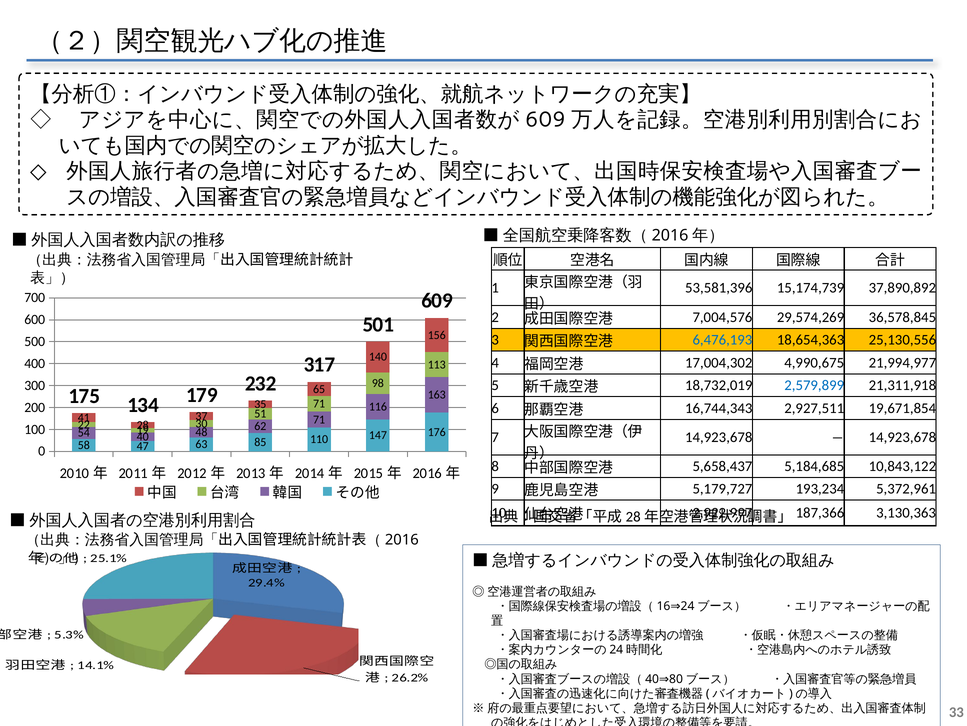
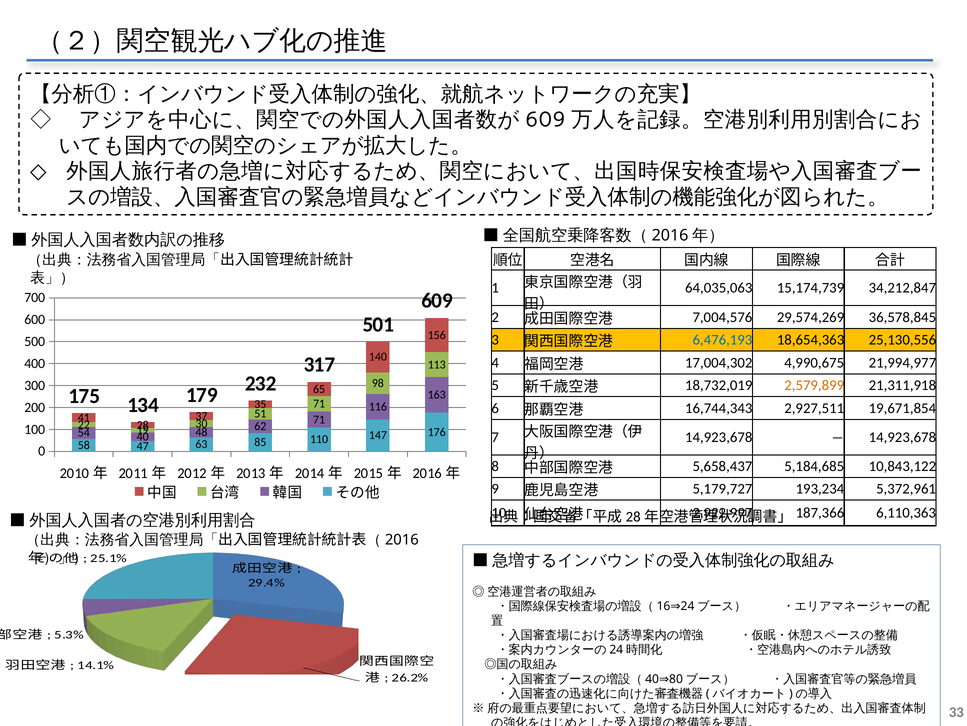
53,581,396: 53,581,396 -> 64,035,063 (719, 288)
37,890,892: 37,890,892 -> 34,212,847 (902, 288)
2,579,899 colour: blue -> orange (814, 385)
3,130,363: 3,130,363 -> 6,110,363 (906, 513)
